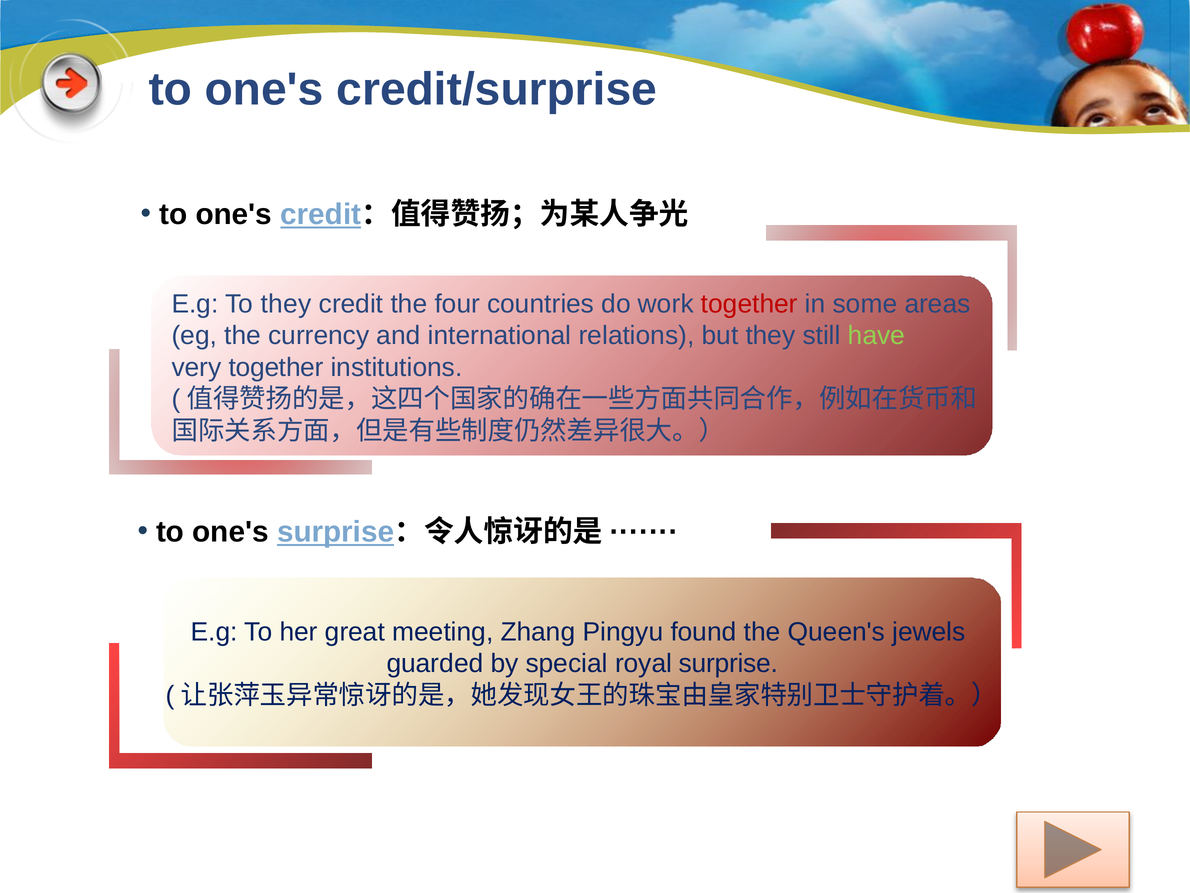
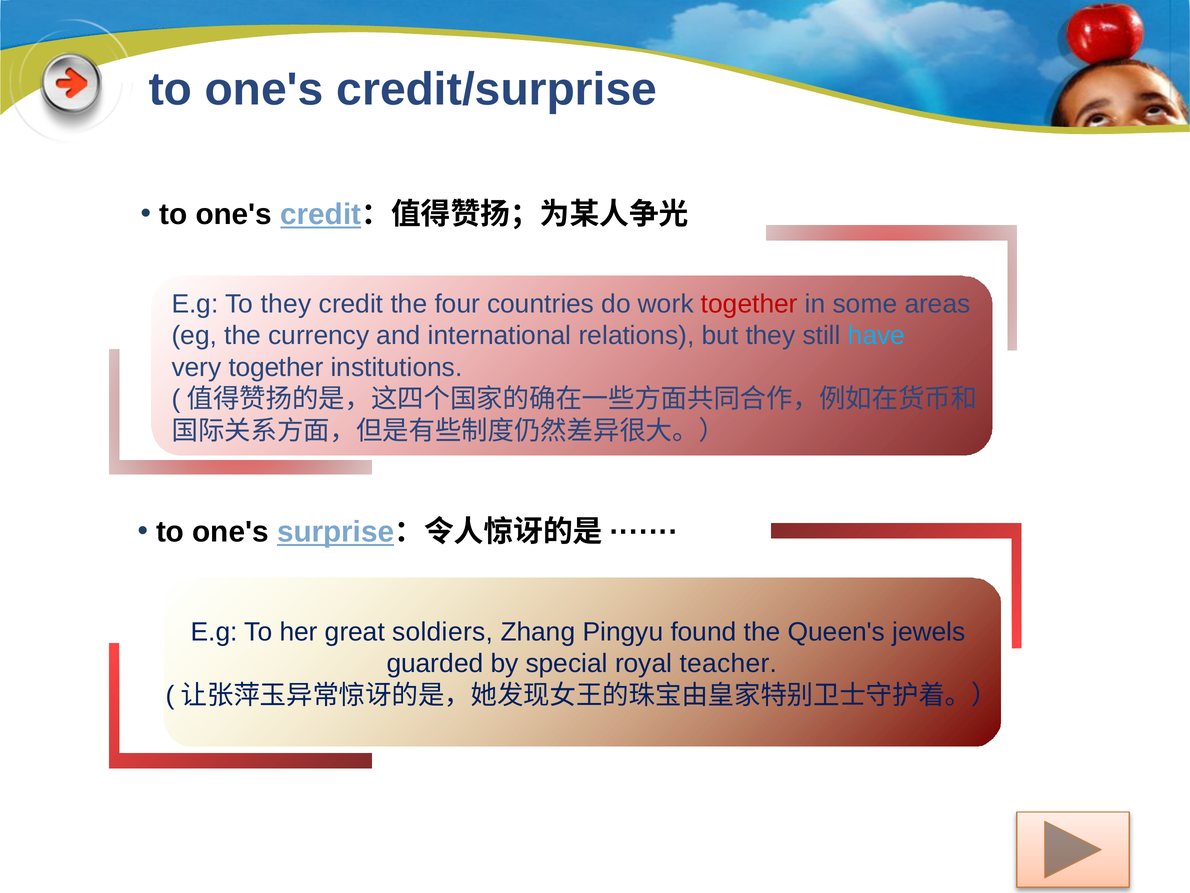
have colour: light green -> light blue (877, 336)
meeting: meeting -> soldiers (443, 632)
surprise: surprise -> teacher (728, 663)
